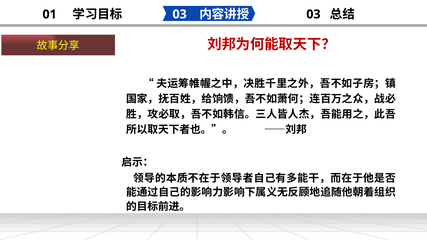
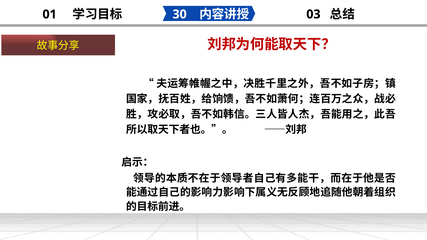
03: 03 -> 30 (180, 14)
